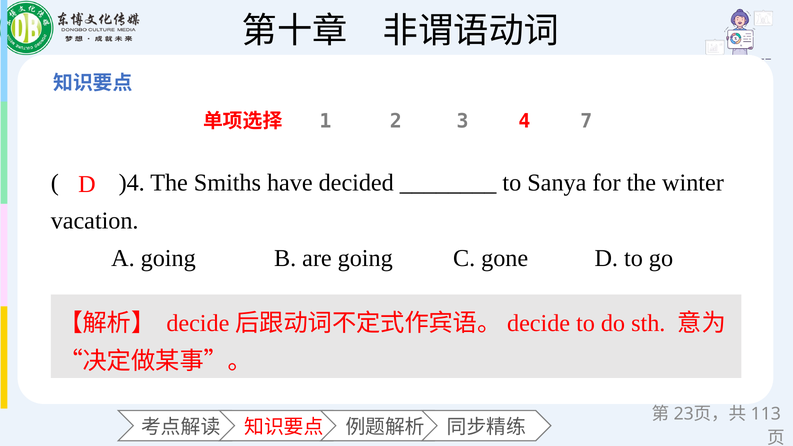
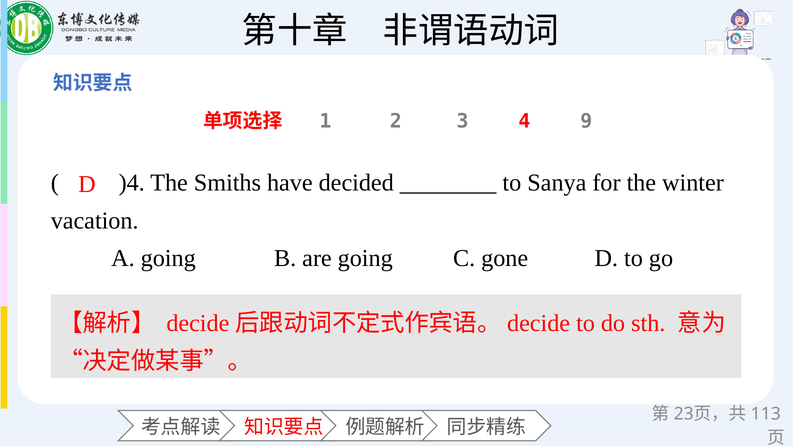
7: 7 -> 9 (586, 121)
